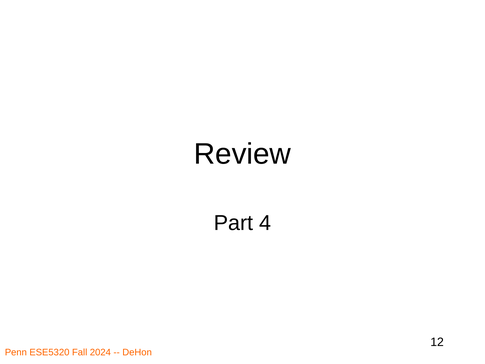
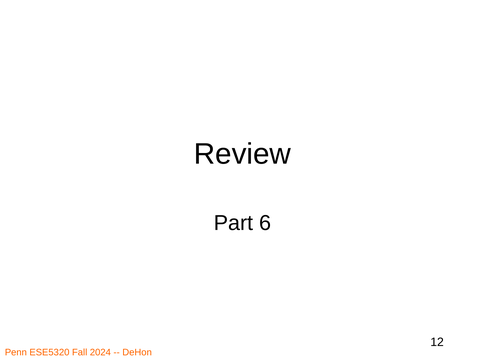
4: 4 -> 6 (265, 223)
